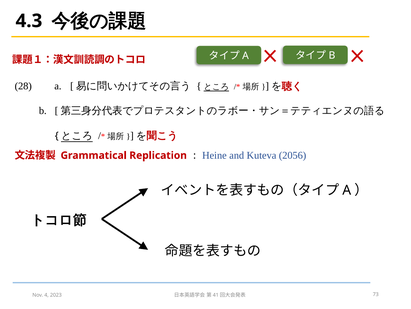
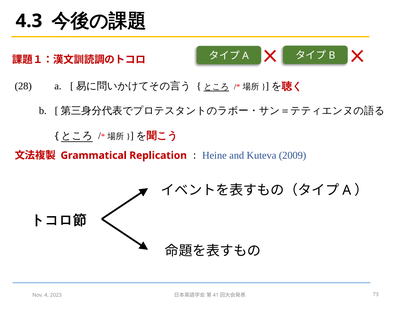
2056: 2056 -> 2009 (293, 155)
